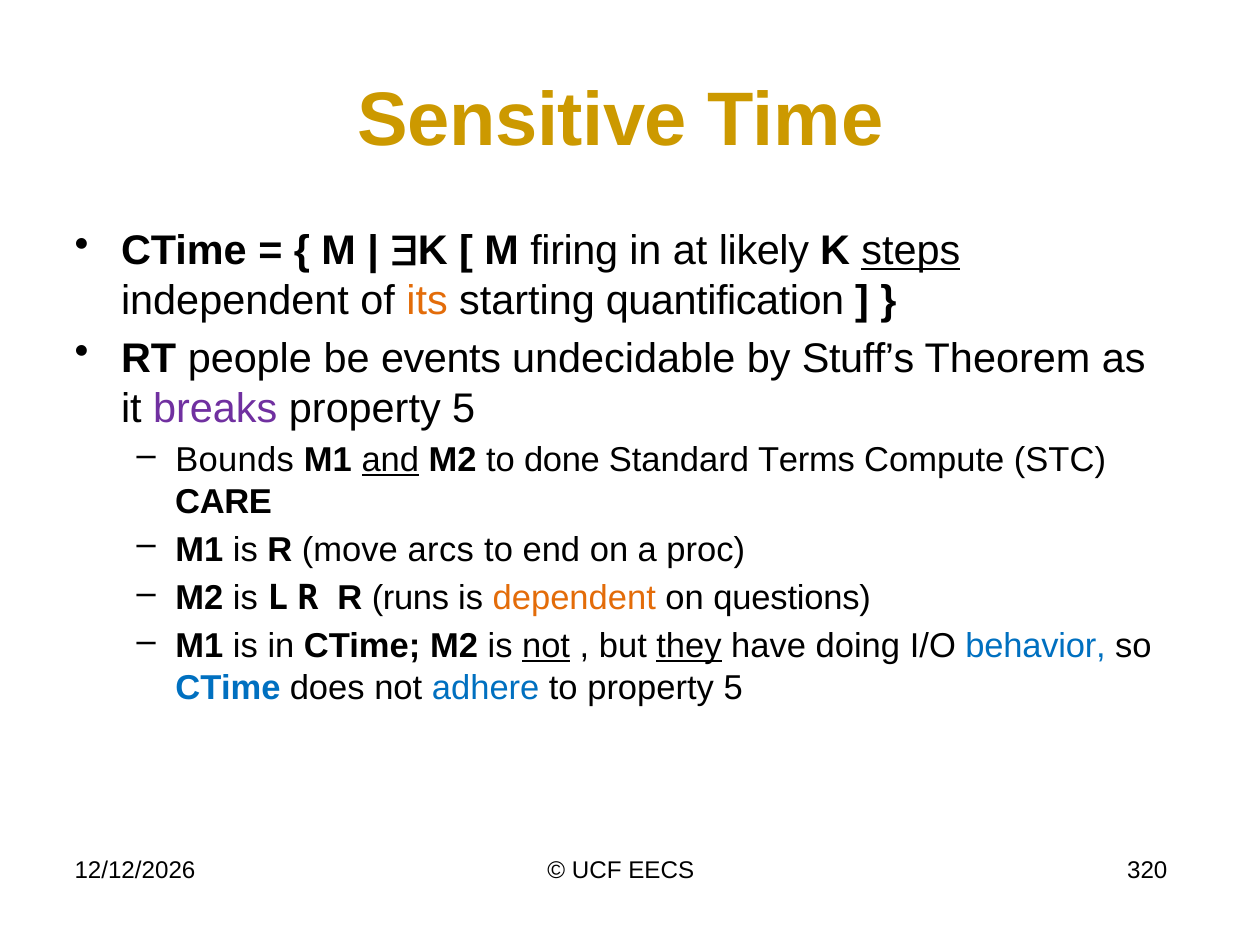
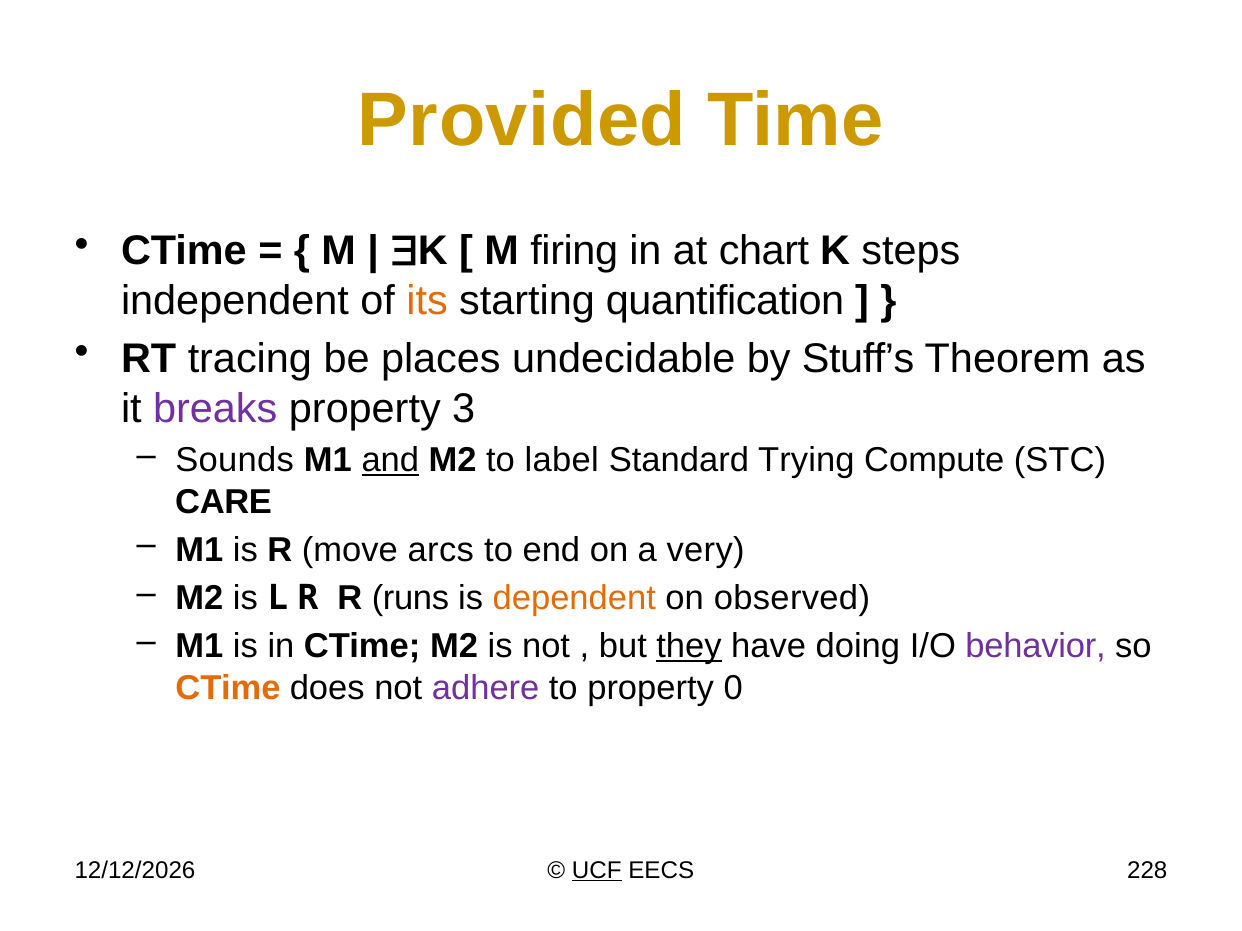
Sensitive: Sensitive -> Provided (522, 120)
likely: likely -> chart (764, 251)
steps underline: present -> none (911, 251)
people: people -> tracing (250, 359)
events: events -> places (441, 359)
5: 5 -> 3 (464, 409)
Bounds: Bounds -> Sounds (235, 461)
done: done -> label (562, 461)
Terms: Terms -> Trying (806, 461)
proc: proc -> very (706, 550)
questions: questions -> observed (792, 599)
not underline: present -> none (546, 647)
behavior colour: blue -> purple (1036, 647)
CTime colour: blue -> orange (228, 688)
adhere colour: blue -> purple (486, 688)
to property 5: 5 -> 0 (733, 688)
UCF underline: none -> present (597, 871)
320: 320 -> 228 (1147, 871)
